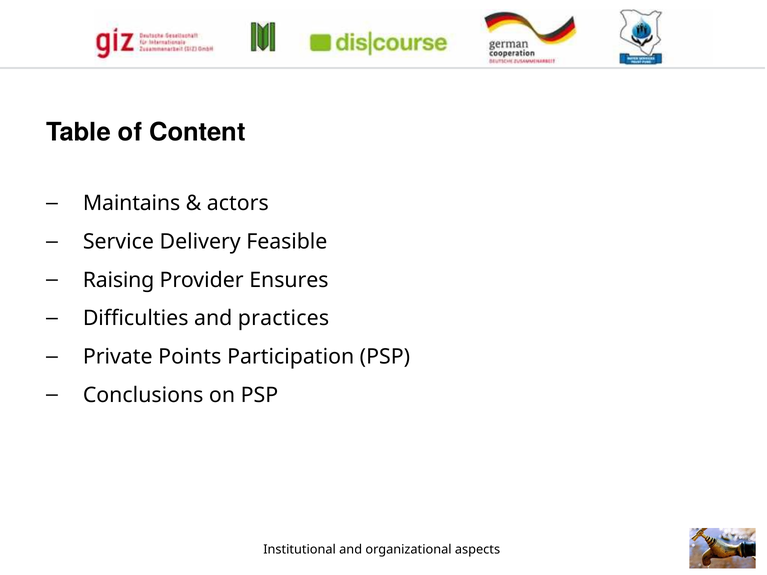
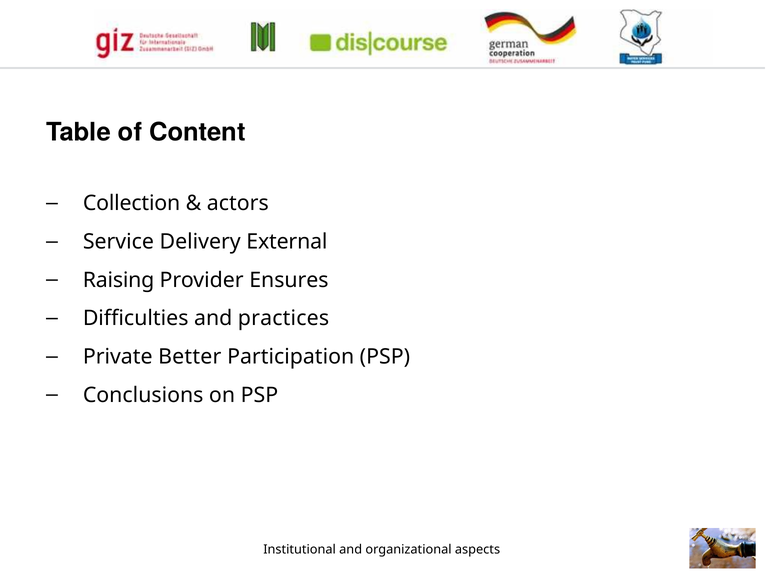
Maintains: Maintains -> Collection (132, 203)
Feasible: Feasible -> External (287, 242)
Points: Points -> Better (190, 357)
